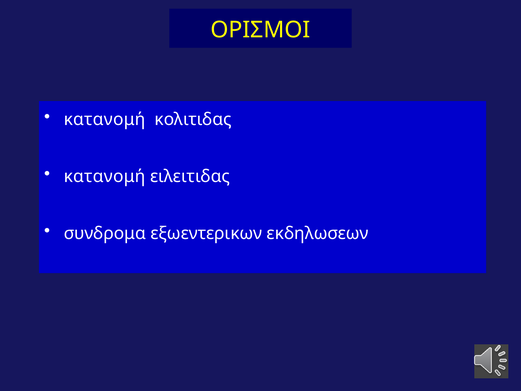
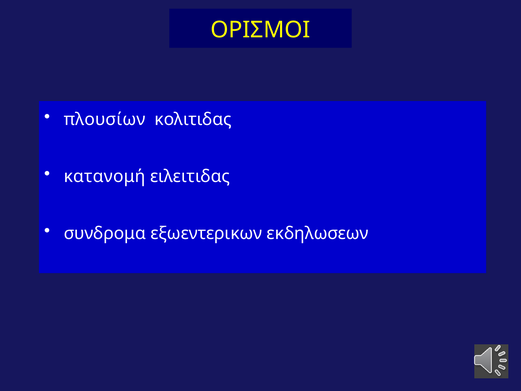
κατανομή: κατανομή -> πλουσίων (105, 119)
